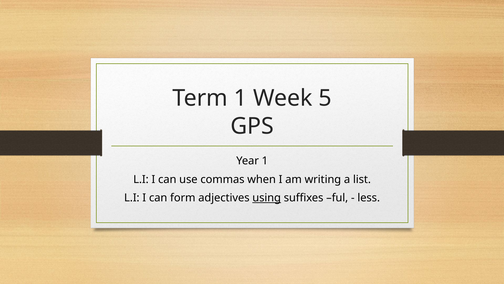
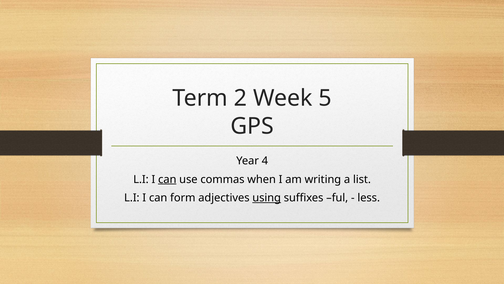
Term 1: 1 -> 2 (240, 98)
Year 1: 1 -> 4 (265, 160)
can underline: none -> present (167, 179)
